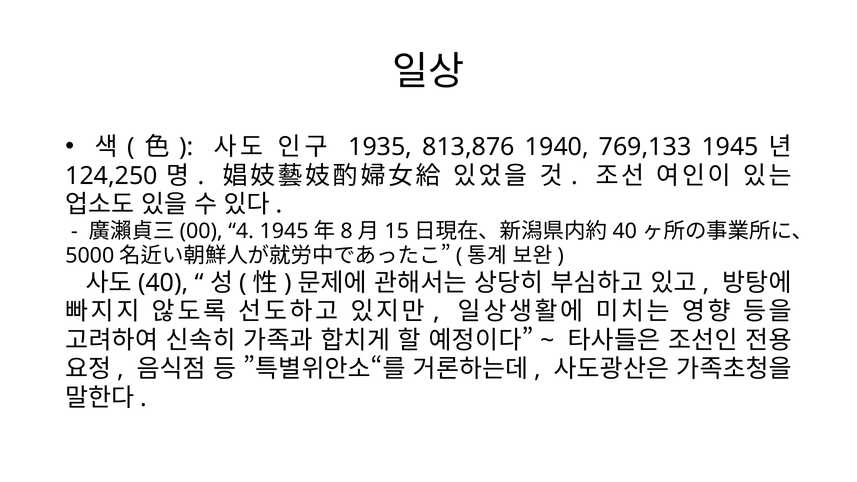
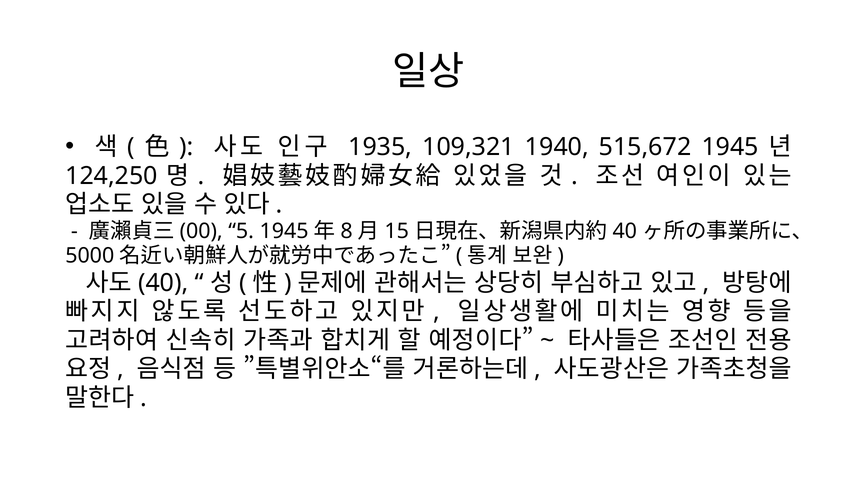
813,876: 813,876 -> 109,321 (469, 147)
769,133: 769,133 -> 515,672 (645, 147)
4: 4 -> 5 (241, 231)
